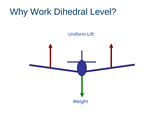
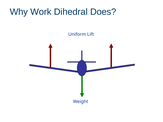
Level: Level -> Does (103, 12)
